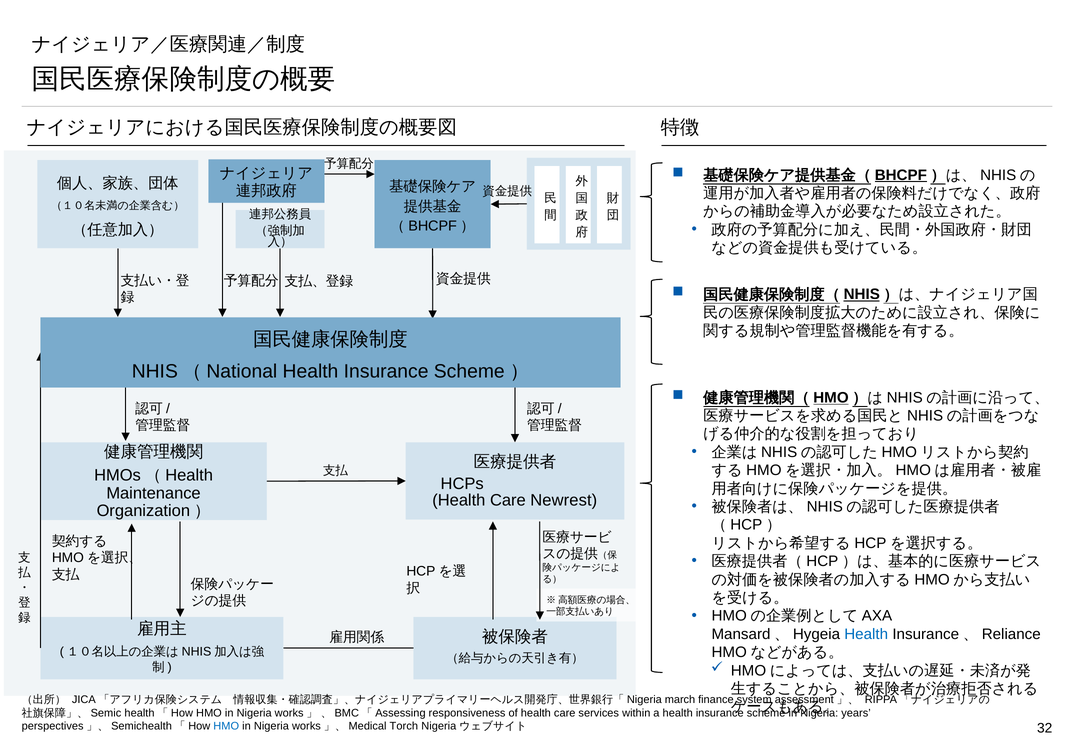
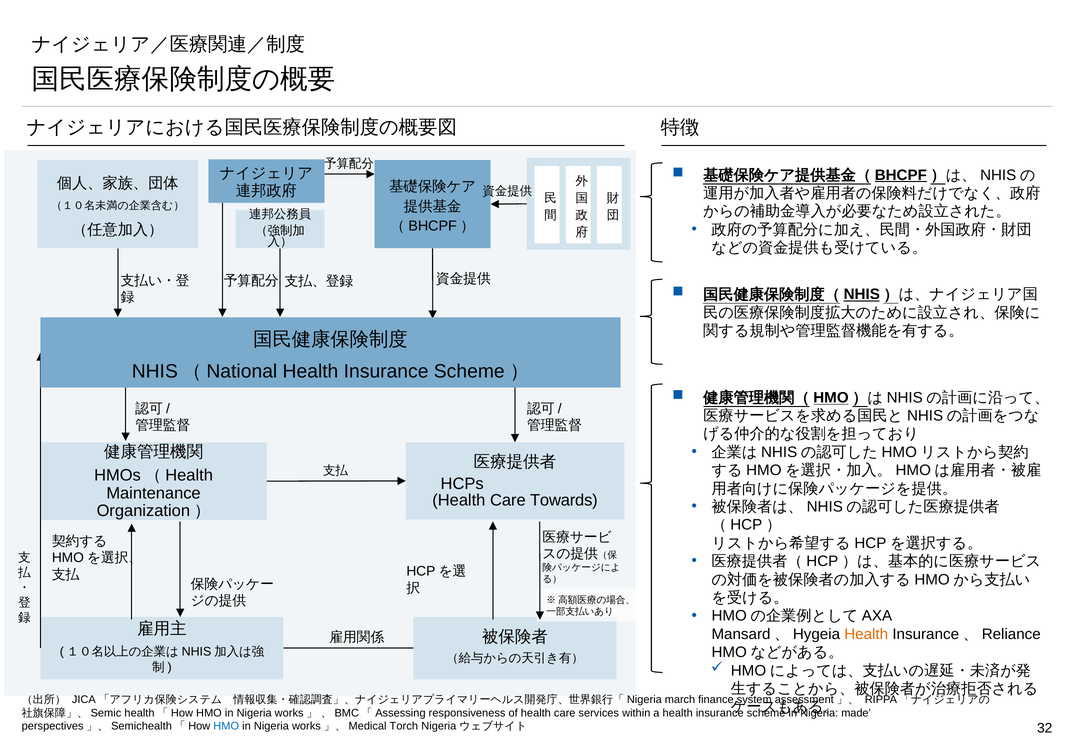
Newrest: Newrest -> Towards (564, 500)
Health colour: blue -> orange (866, 634)
years: years -> made (856, 712)
